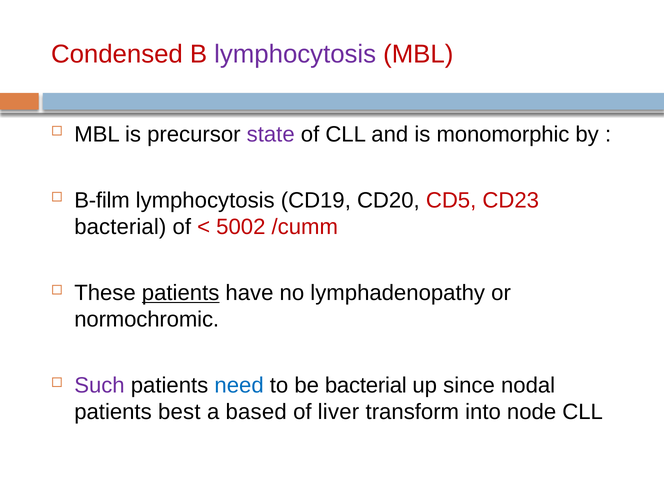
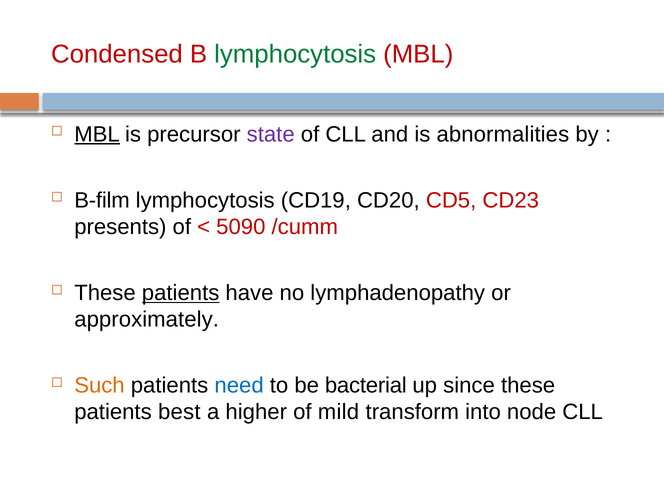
lymphocytosis colour: purple -> green (295, 54)
MBL underline: none -> present (97, 134)
monomorphic: monomorphic -> abnormalities (503, 134)
bacterial: bacterial -> presents (120, 227)
5002: 5002 -> 5090 (241, 227)
normochromic: normochromic -> approximately (147, 319)
Such colour: purple -> orange (99, 386)
since nodal: nodal -> these (528, 386)
based: based -> higher (256, 412)
liver: liver -> mild (338, 412)
